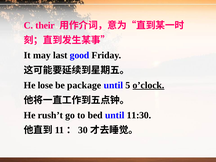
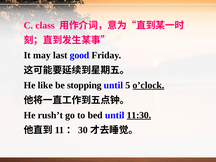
their: their -> class (45, 25)
lose: lose -> like (45, 85)
package: package -> stopping (84, 85)
11:30 underline: none -> present (139, 115)
